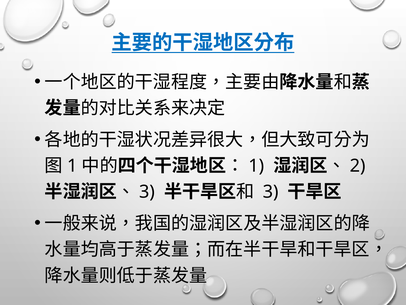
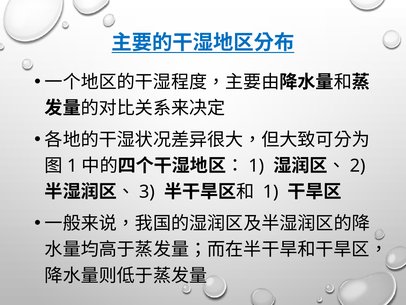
3: 3 -> 1 (271, 192)
